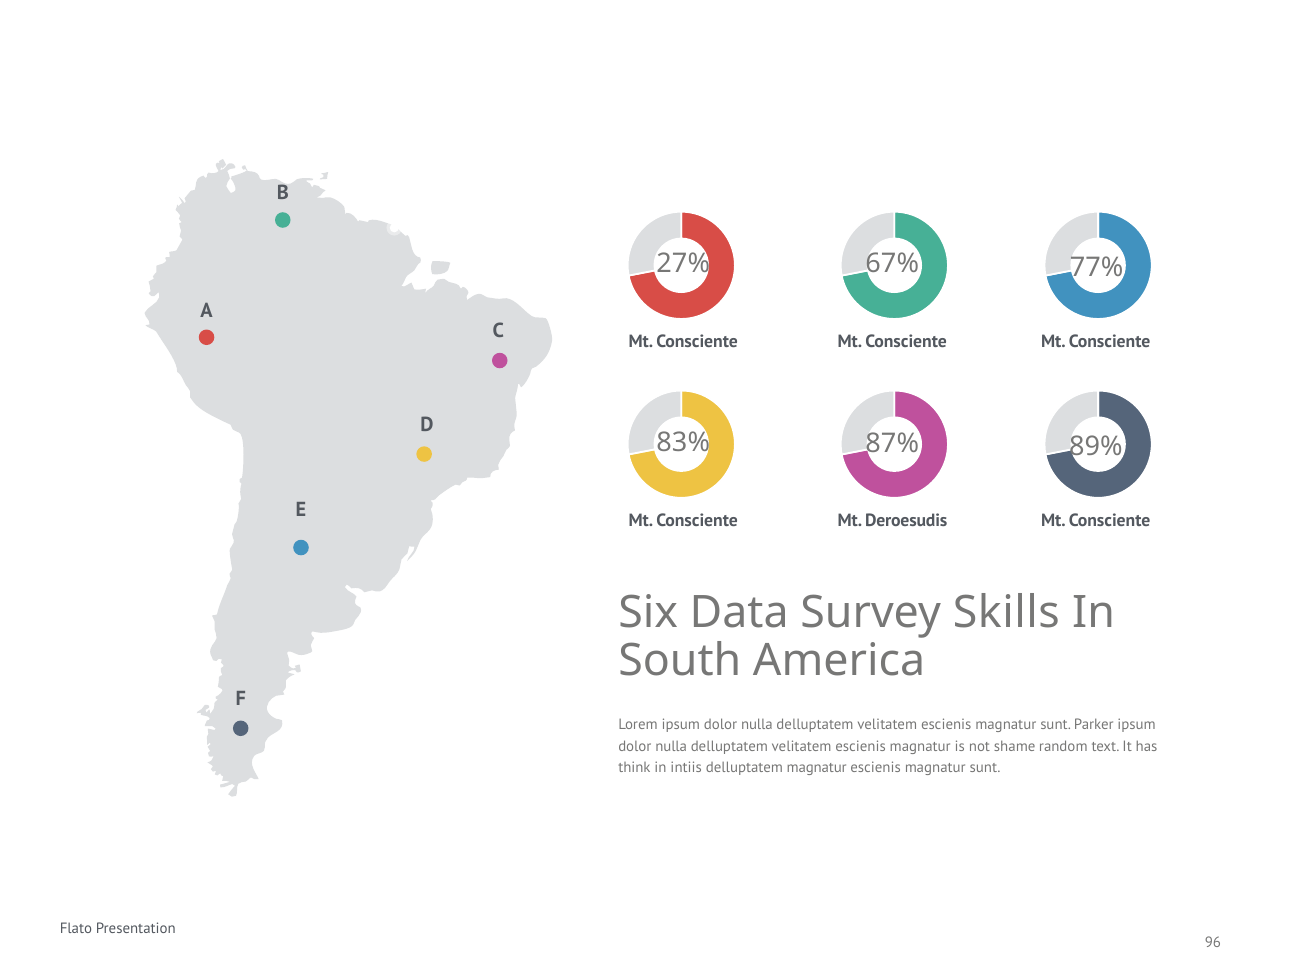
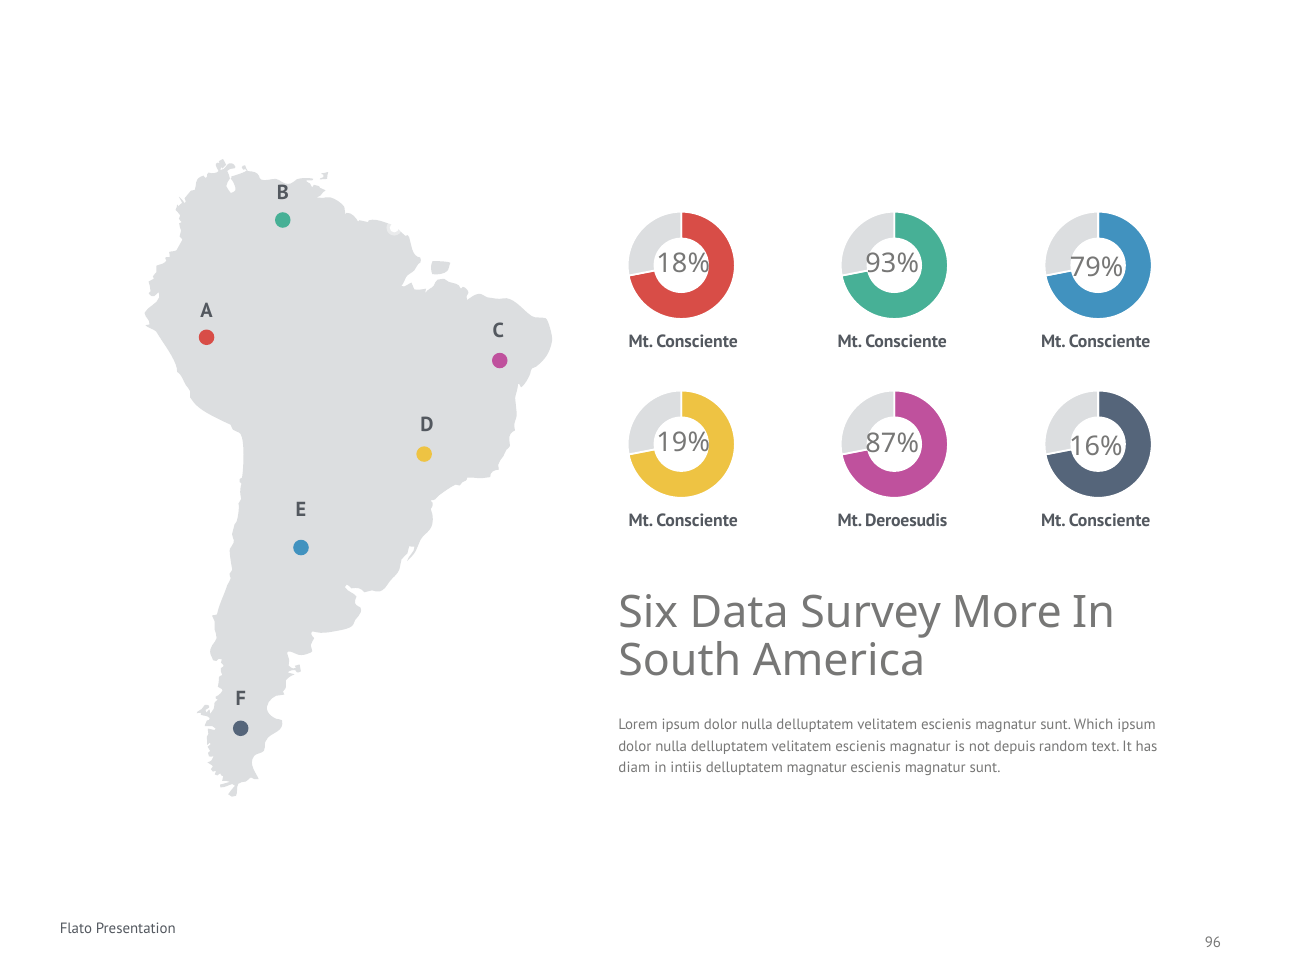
27%: 27% -> 18% (683, 264)
67%: 67% -> 93% (892, 264)
77%: 77% -> 79% (1097, 267)
83%: 83% -> 19% (683, 443)
89%: 89% -> 16% (1096, 446)
Skills: Skills -> More (1007, 612)
Parker: Parker -> Which (1094, 725)
shame: shame -> depuis (1015, 746)
think: think -> diam (634, 768)
